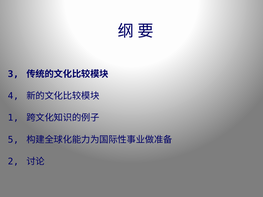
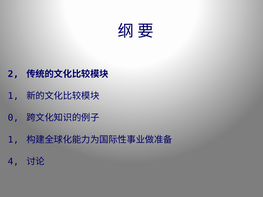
3: 3 -> 2 (13, 74)
4: 4 -> 1 (13, 96)
1: 1 -> 0 (13, 118)
5: 5 -> 1 (13, 140)
2: 2 -> 4 (13, 162)
